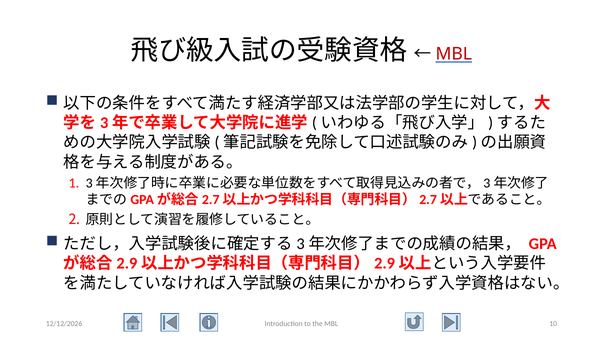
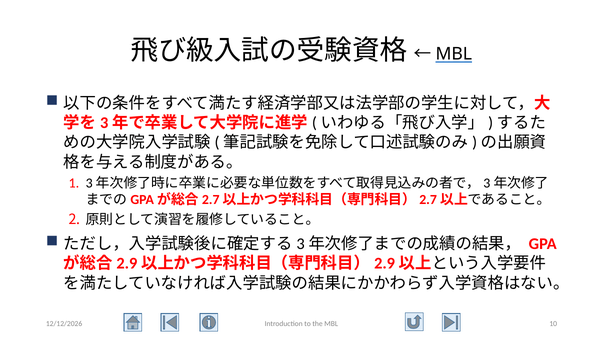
MBL colour: red -> black (454, 54)
